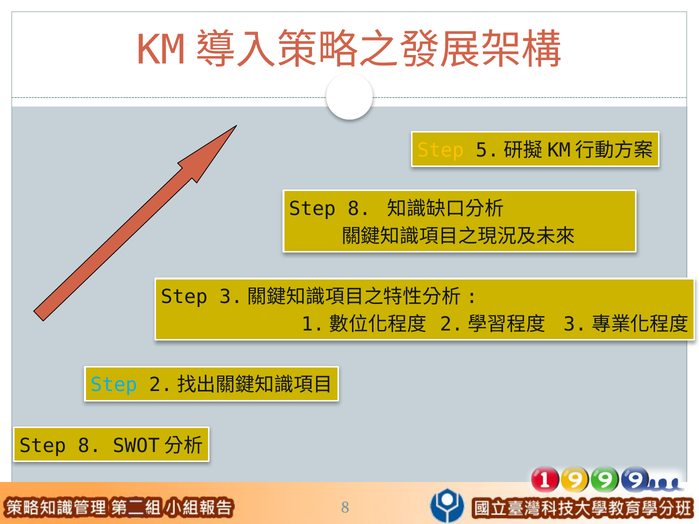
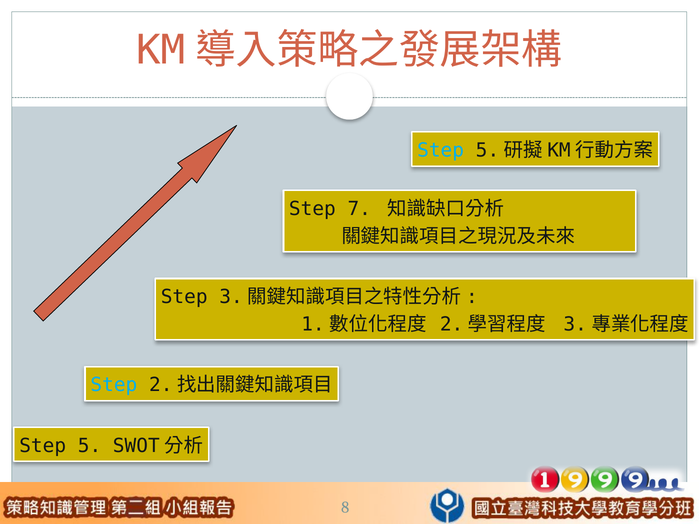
Step colour: yellow -> light blue (441, 150)
8: 8 -> 7 (359, 209)
8: 8 -> 5 (90, 446)
